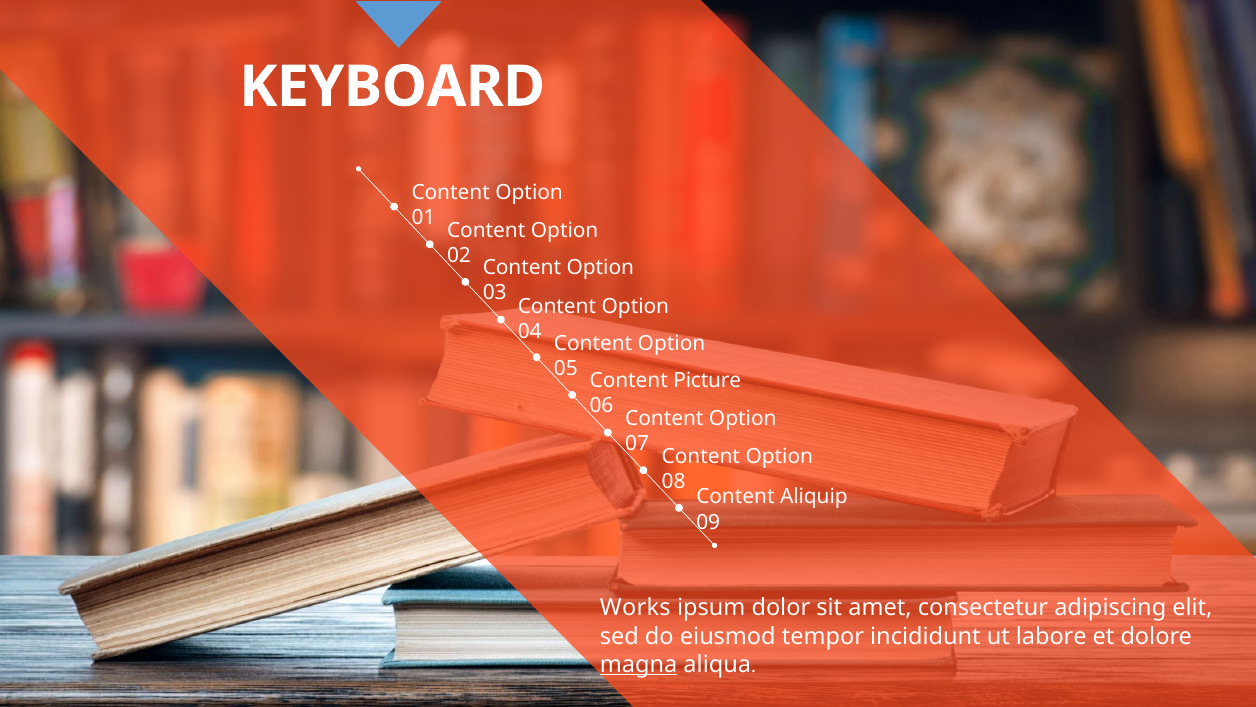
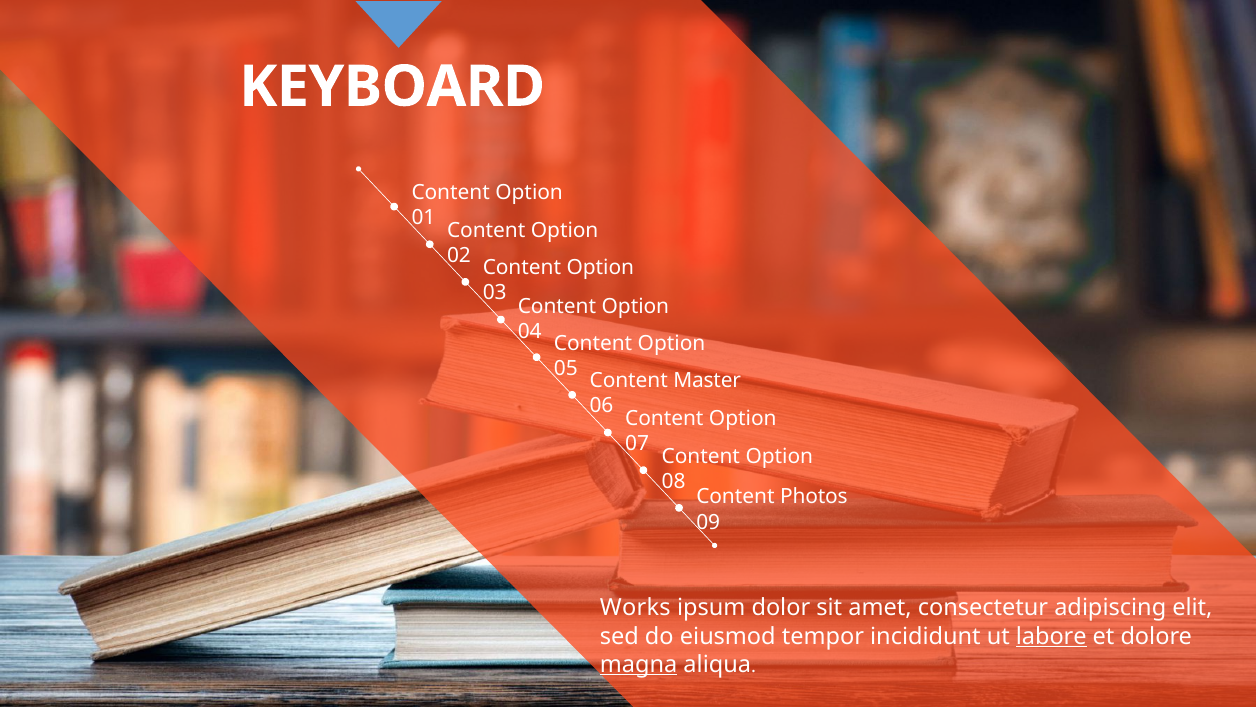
Picture: Picture -> Master (707, 381)
Aliquip: Aliquip -> Photos (814, 497)
labore underline: none -> present (1051, 636)
